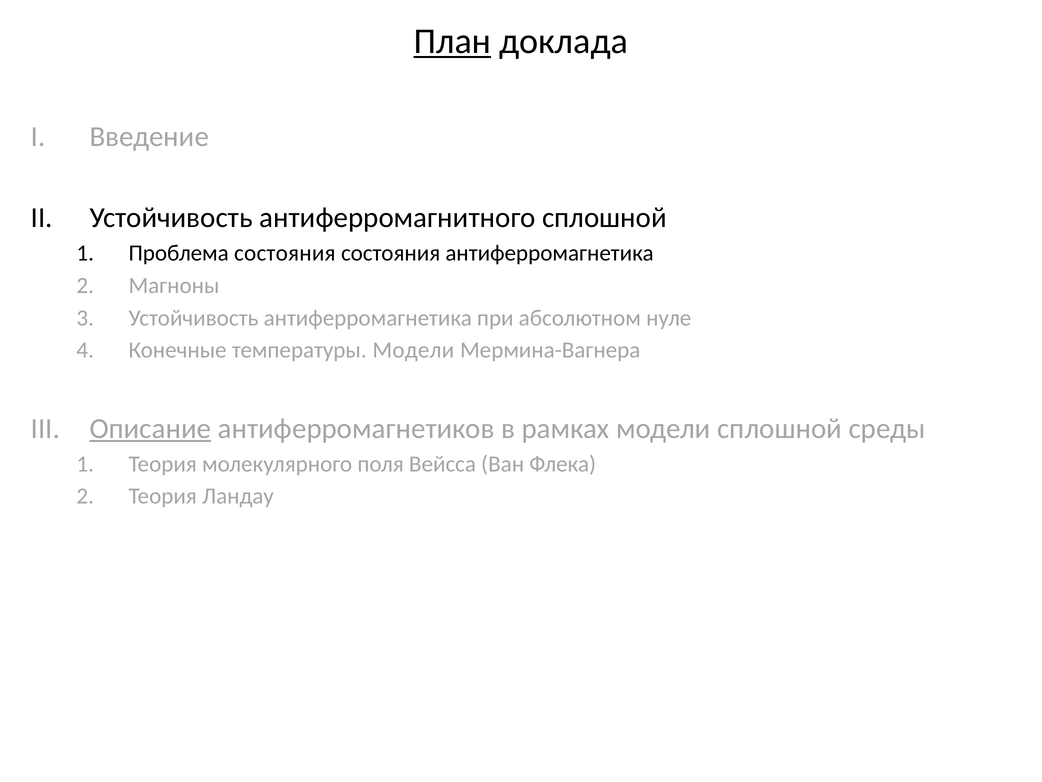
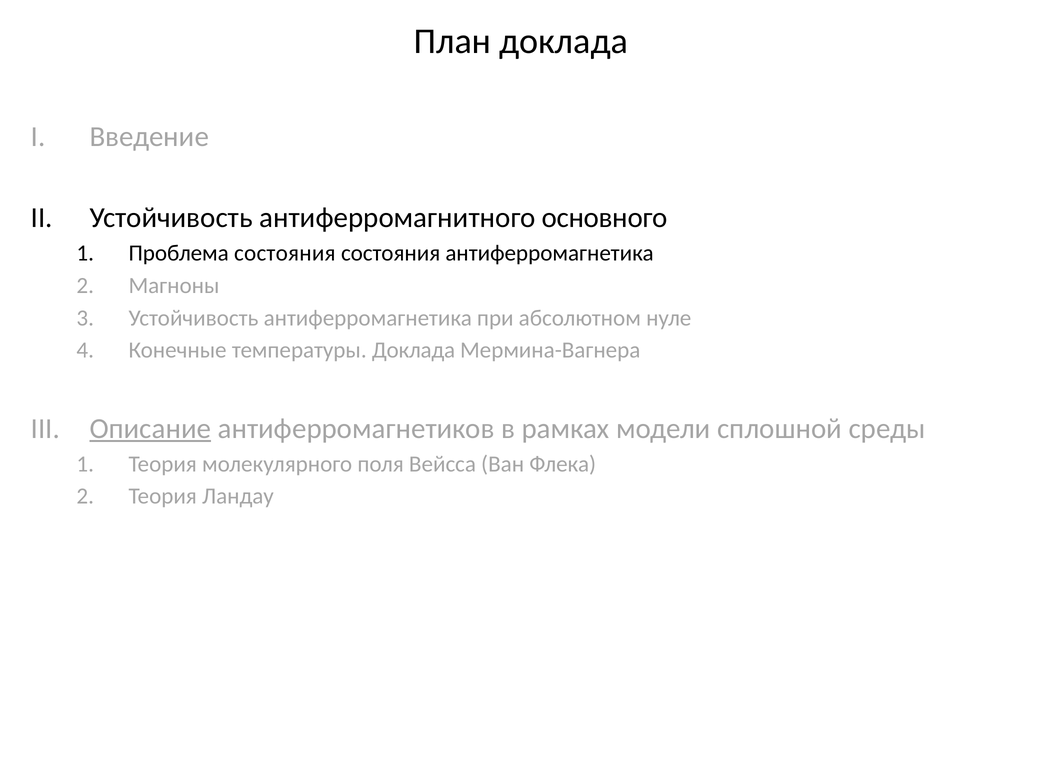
План underline: present -> none (452, 41)
антиферромагнитного сплошной: сплошной -> основного (605, 218)
температуры Модели: Модели -> Доклада (414, 350)
